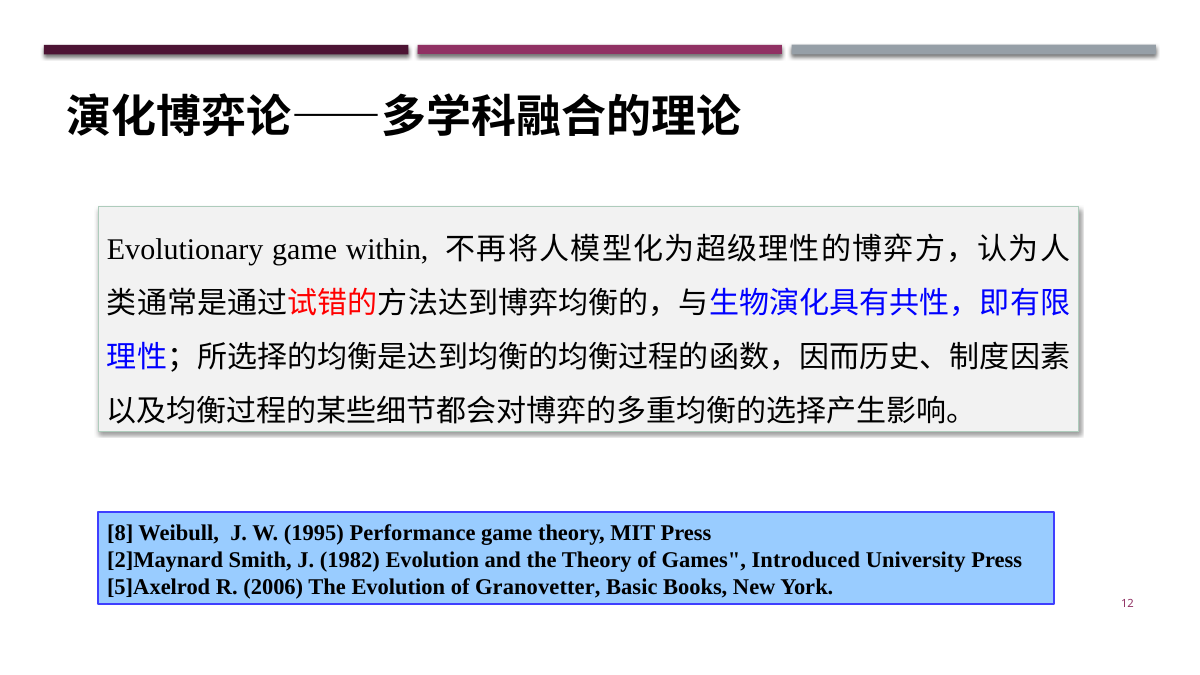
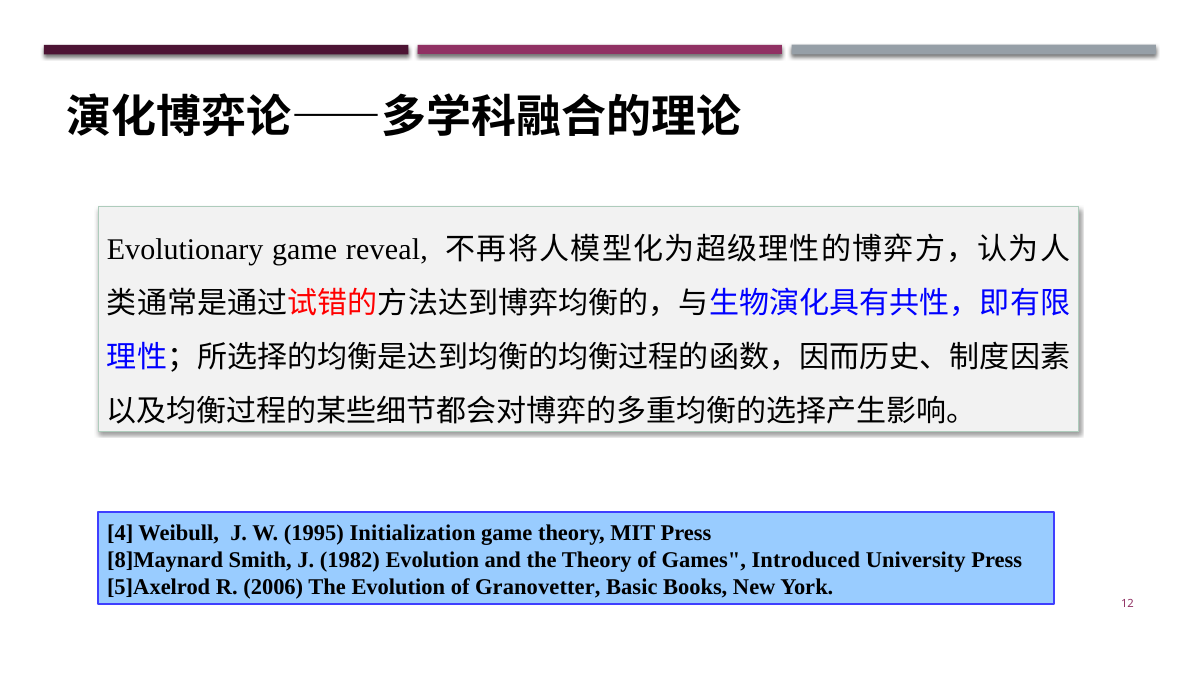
within: within -> reveal (387, 249)
8: 8 -> 4 (120, 533)
Performance: Performance -> Initialization (413, 533)
2]Maynard: 2]Maynard -> 8]Maynard (165, 560)
